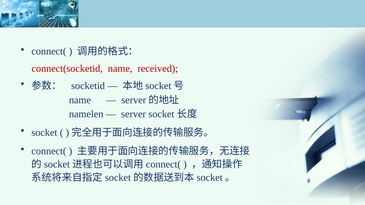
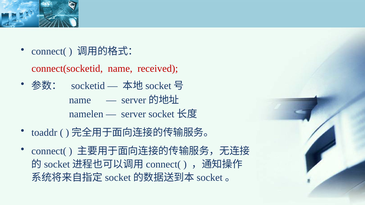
socket: socket -> toaddr (44, 133)
